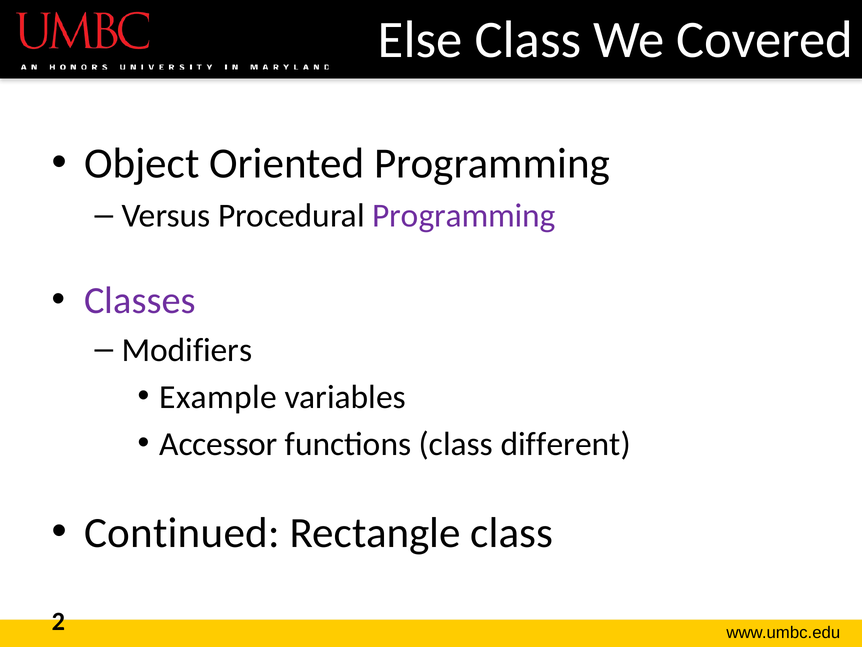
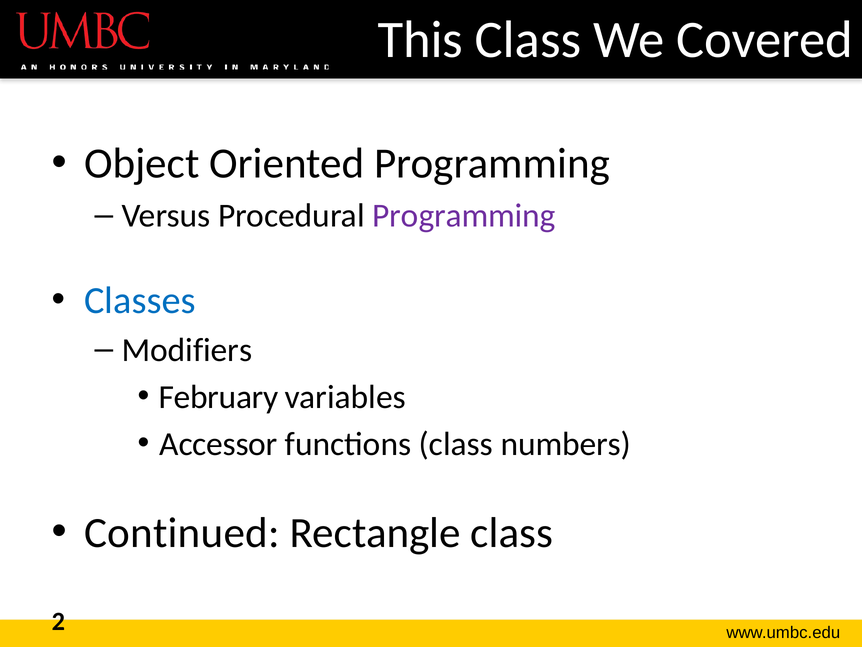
Else: Else -> This (420, 40)
Classes colour: purple -> blue (140, 300)
Example: Example -> February (219, 397)
different: different -> numbers (566, 444)
